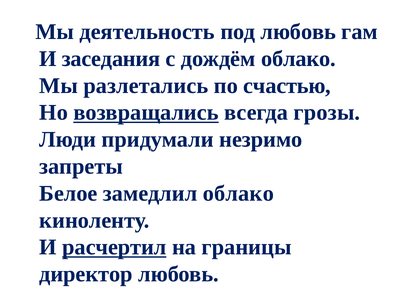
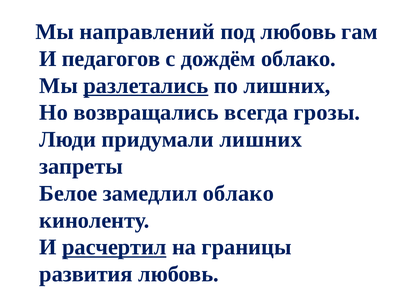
деятельность: деятельность -> направлений (147, 32)
заседания: заседания -> педагогов (111, 59)
разлетались underline: none -> present (146, 85)
по счастью: счастью -> лишних (287, 85)
возвращались underline: present -> none (146, 112)
придумали незримо: незримо -> лишних (261, 139)
директор: директор -> развития (86, 273)
